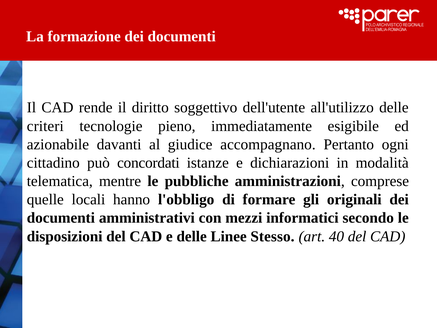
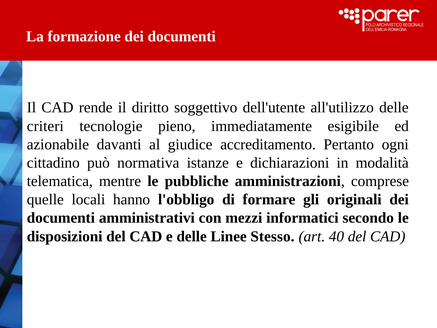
accompagnano: accompagnano -> accreditamento (268, 144)
concordati: concordati -> normativa (148, 163)
